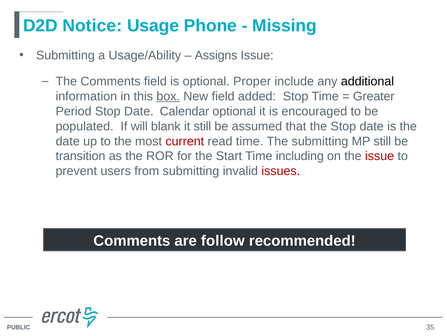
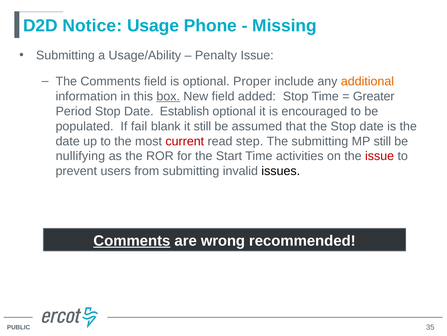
Assigns: Assigns -> Penalty (216, 55)
additional colour: black -> orange (367, 81)
Calendar: Calendar -> Establish (185, 111)
will: will -> fail (139, 126)
read time: time -> step (250, 141)
transition: transition -> nullifying (80, 156)
including: including -> activities (300, 156)
issues colour: red -> black (281, 171)
Comments underline: none -> present (132, 240)
follow: follow -> wrong (223, 240)
